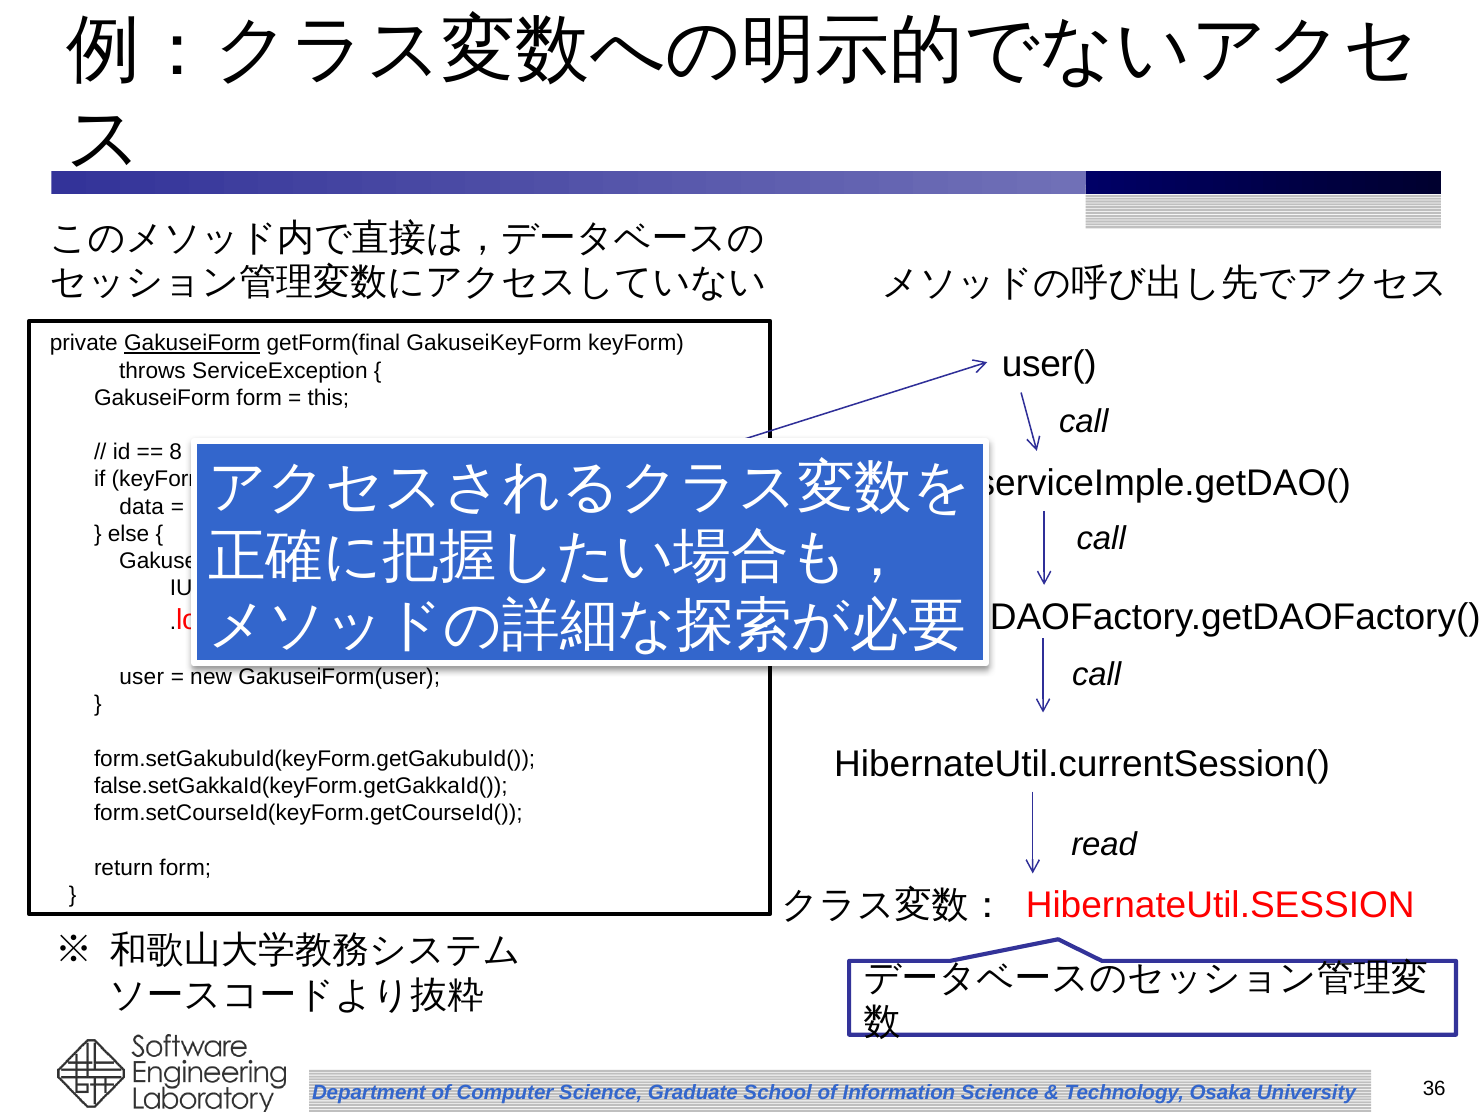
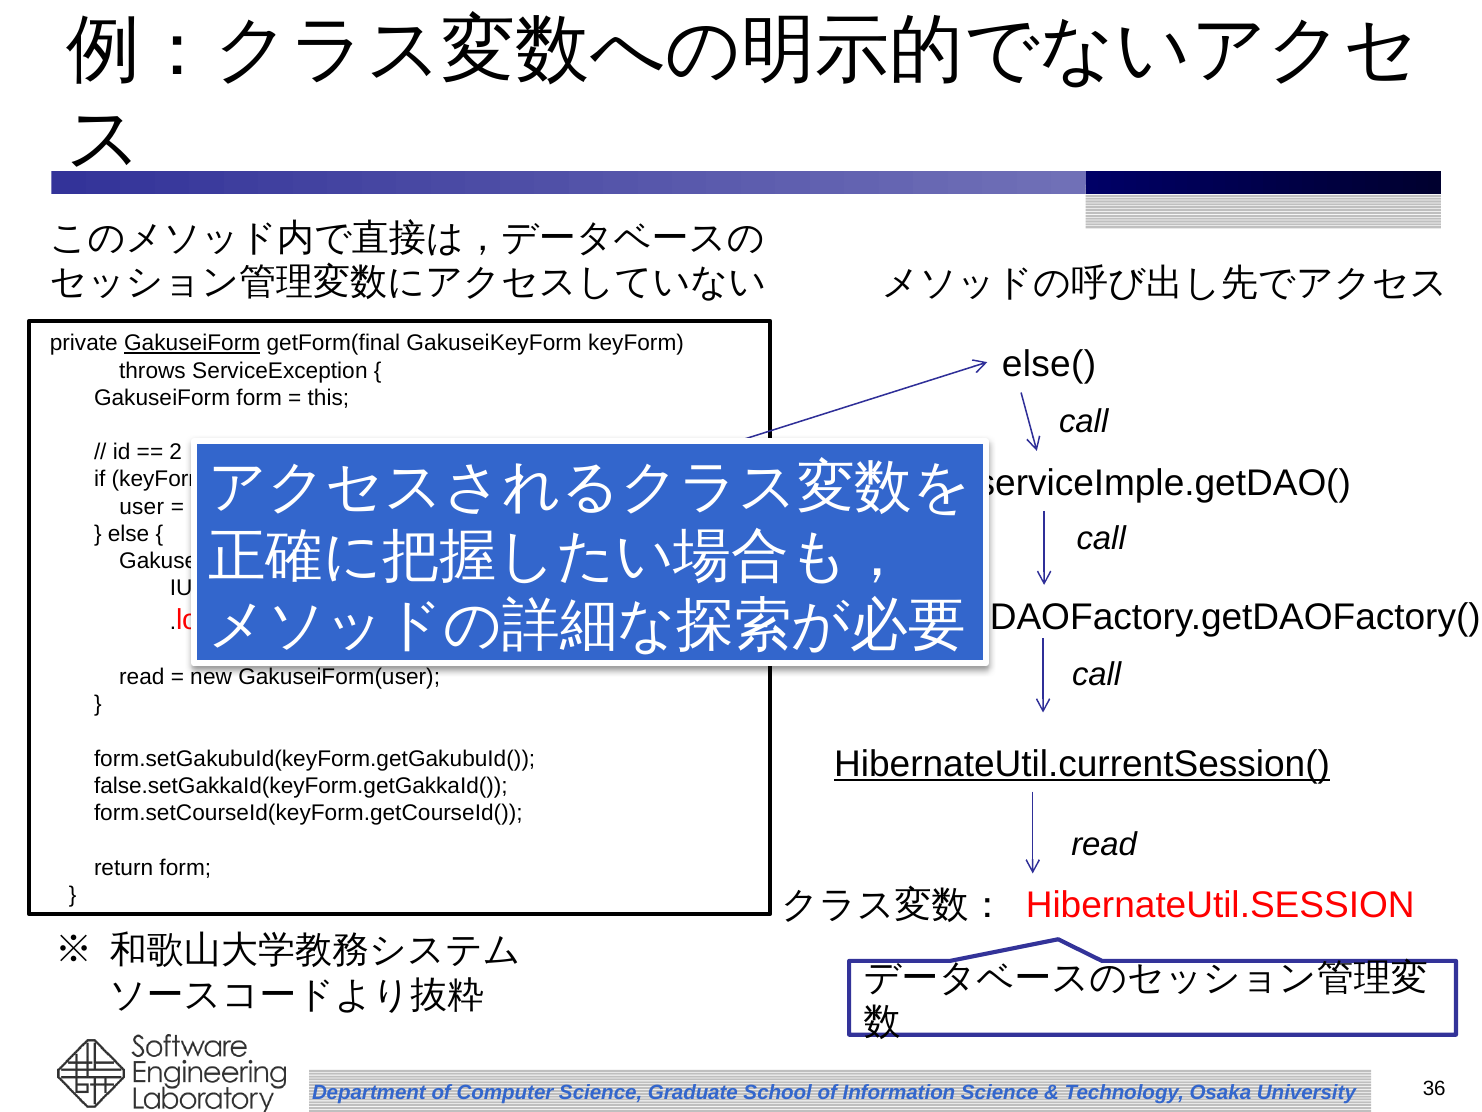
user(: user( -> else( (1049, 365)
8: 8 -> 2 (176, 452)
data: data -> user (142, 506)
user: user -> read (142, 677)
HibernateUtil.currentSession( underline: none -> present (1082, 764)
